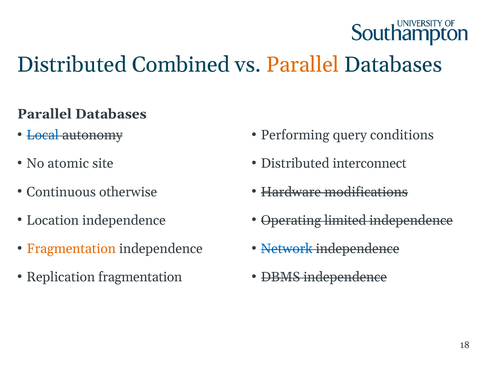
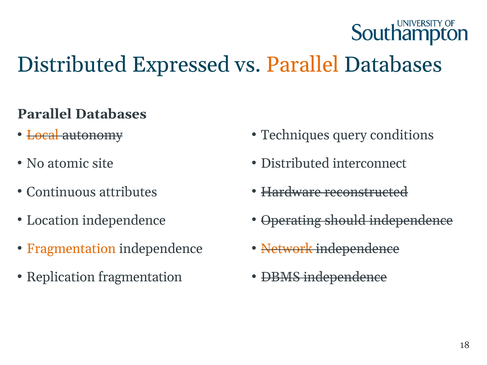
Combined: Combined -> Expressed (181, 65)
Local colour: blue -> orange (43, 135)
Performing: Performing -> Techniques (295, 135)
otherwise: otherwise -> attributes (128, 192)
modifications: modifications -> reconstructed (366, 192)
limited: limited -> should (345, 220)
Network colour: blue -> orange (287, 249)
